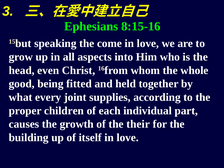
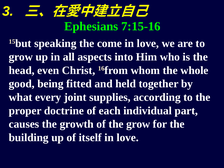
8:15-16: 8:15-16 -> 7:15-16 (141, 26)
children: children -> doctrine (64, 111)
the their: their -> grow (138, 124)
